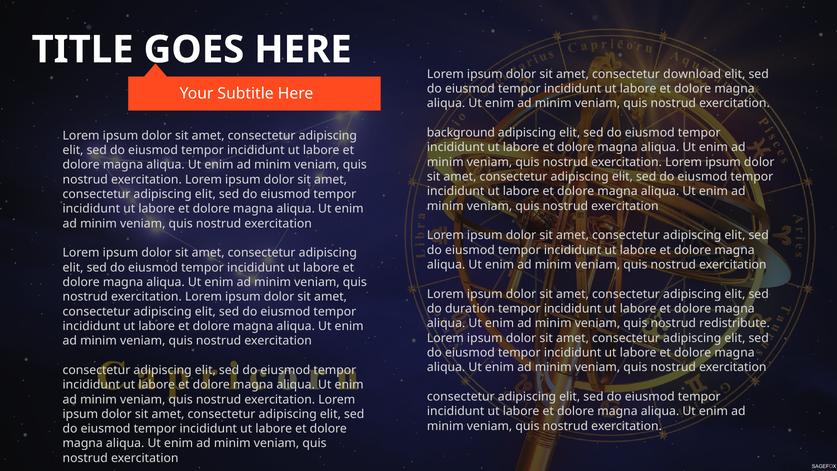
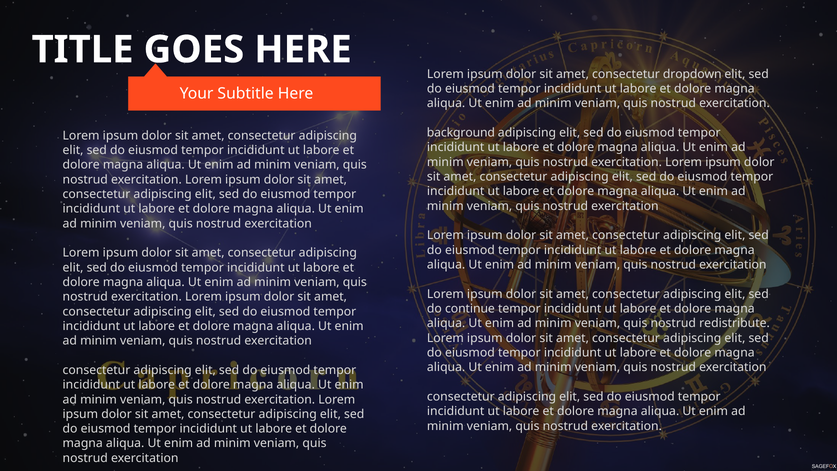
download: download -> dropdown (692, 74)
duration: duration -> continue (470, 309)
